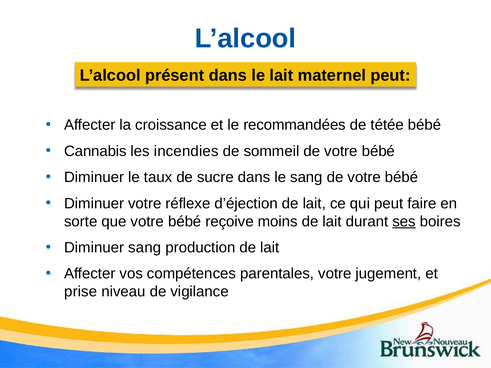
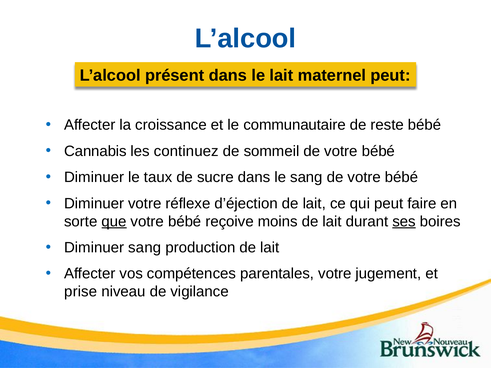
recommandées: recommandées -> communautaire (295, 125)
tétée: tétée -> reste (387, 125)
incendies: incendies -> continuez (186, 151)
que underline: none -> present (114, 222)
